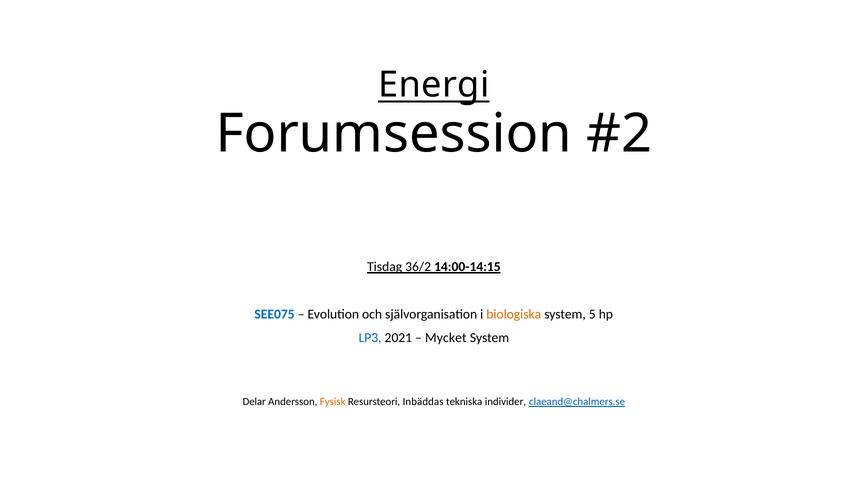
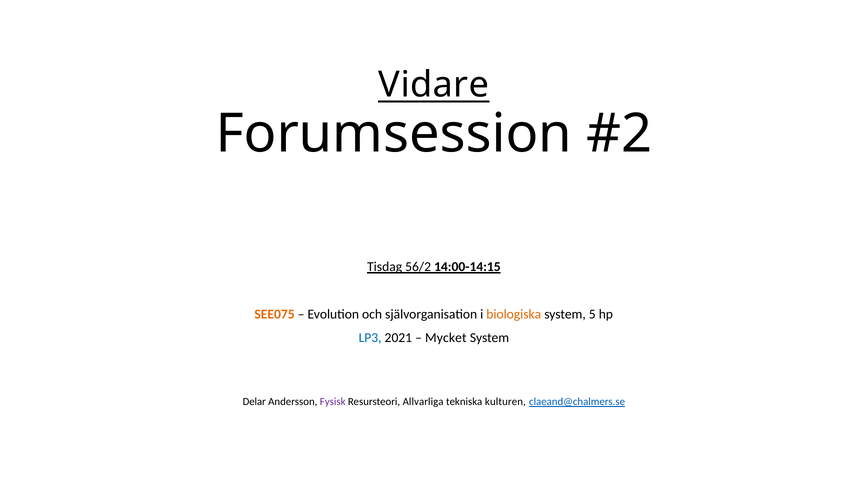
Energi: Energi -> Vidare (434, 85)
36/2: 36/2 -> 56/2 (418, 267)
SEE075 colour: blue -> orange (275, 314)
Fysisk colour: orange -> purple (333, 402)
Inbäddas: Inbäddas -> Allvarliga (423, 402)
individer: individer -> kulturen (505, 402)
